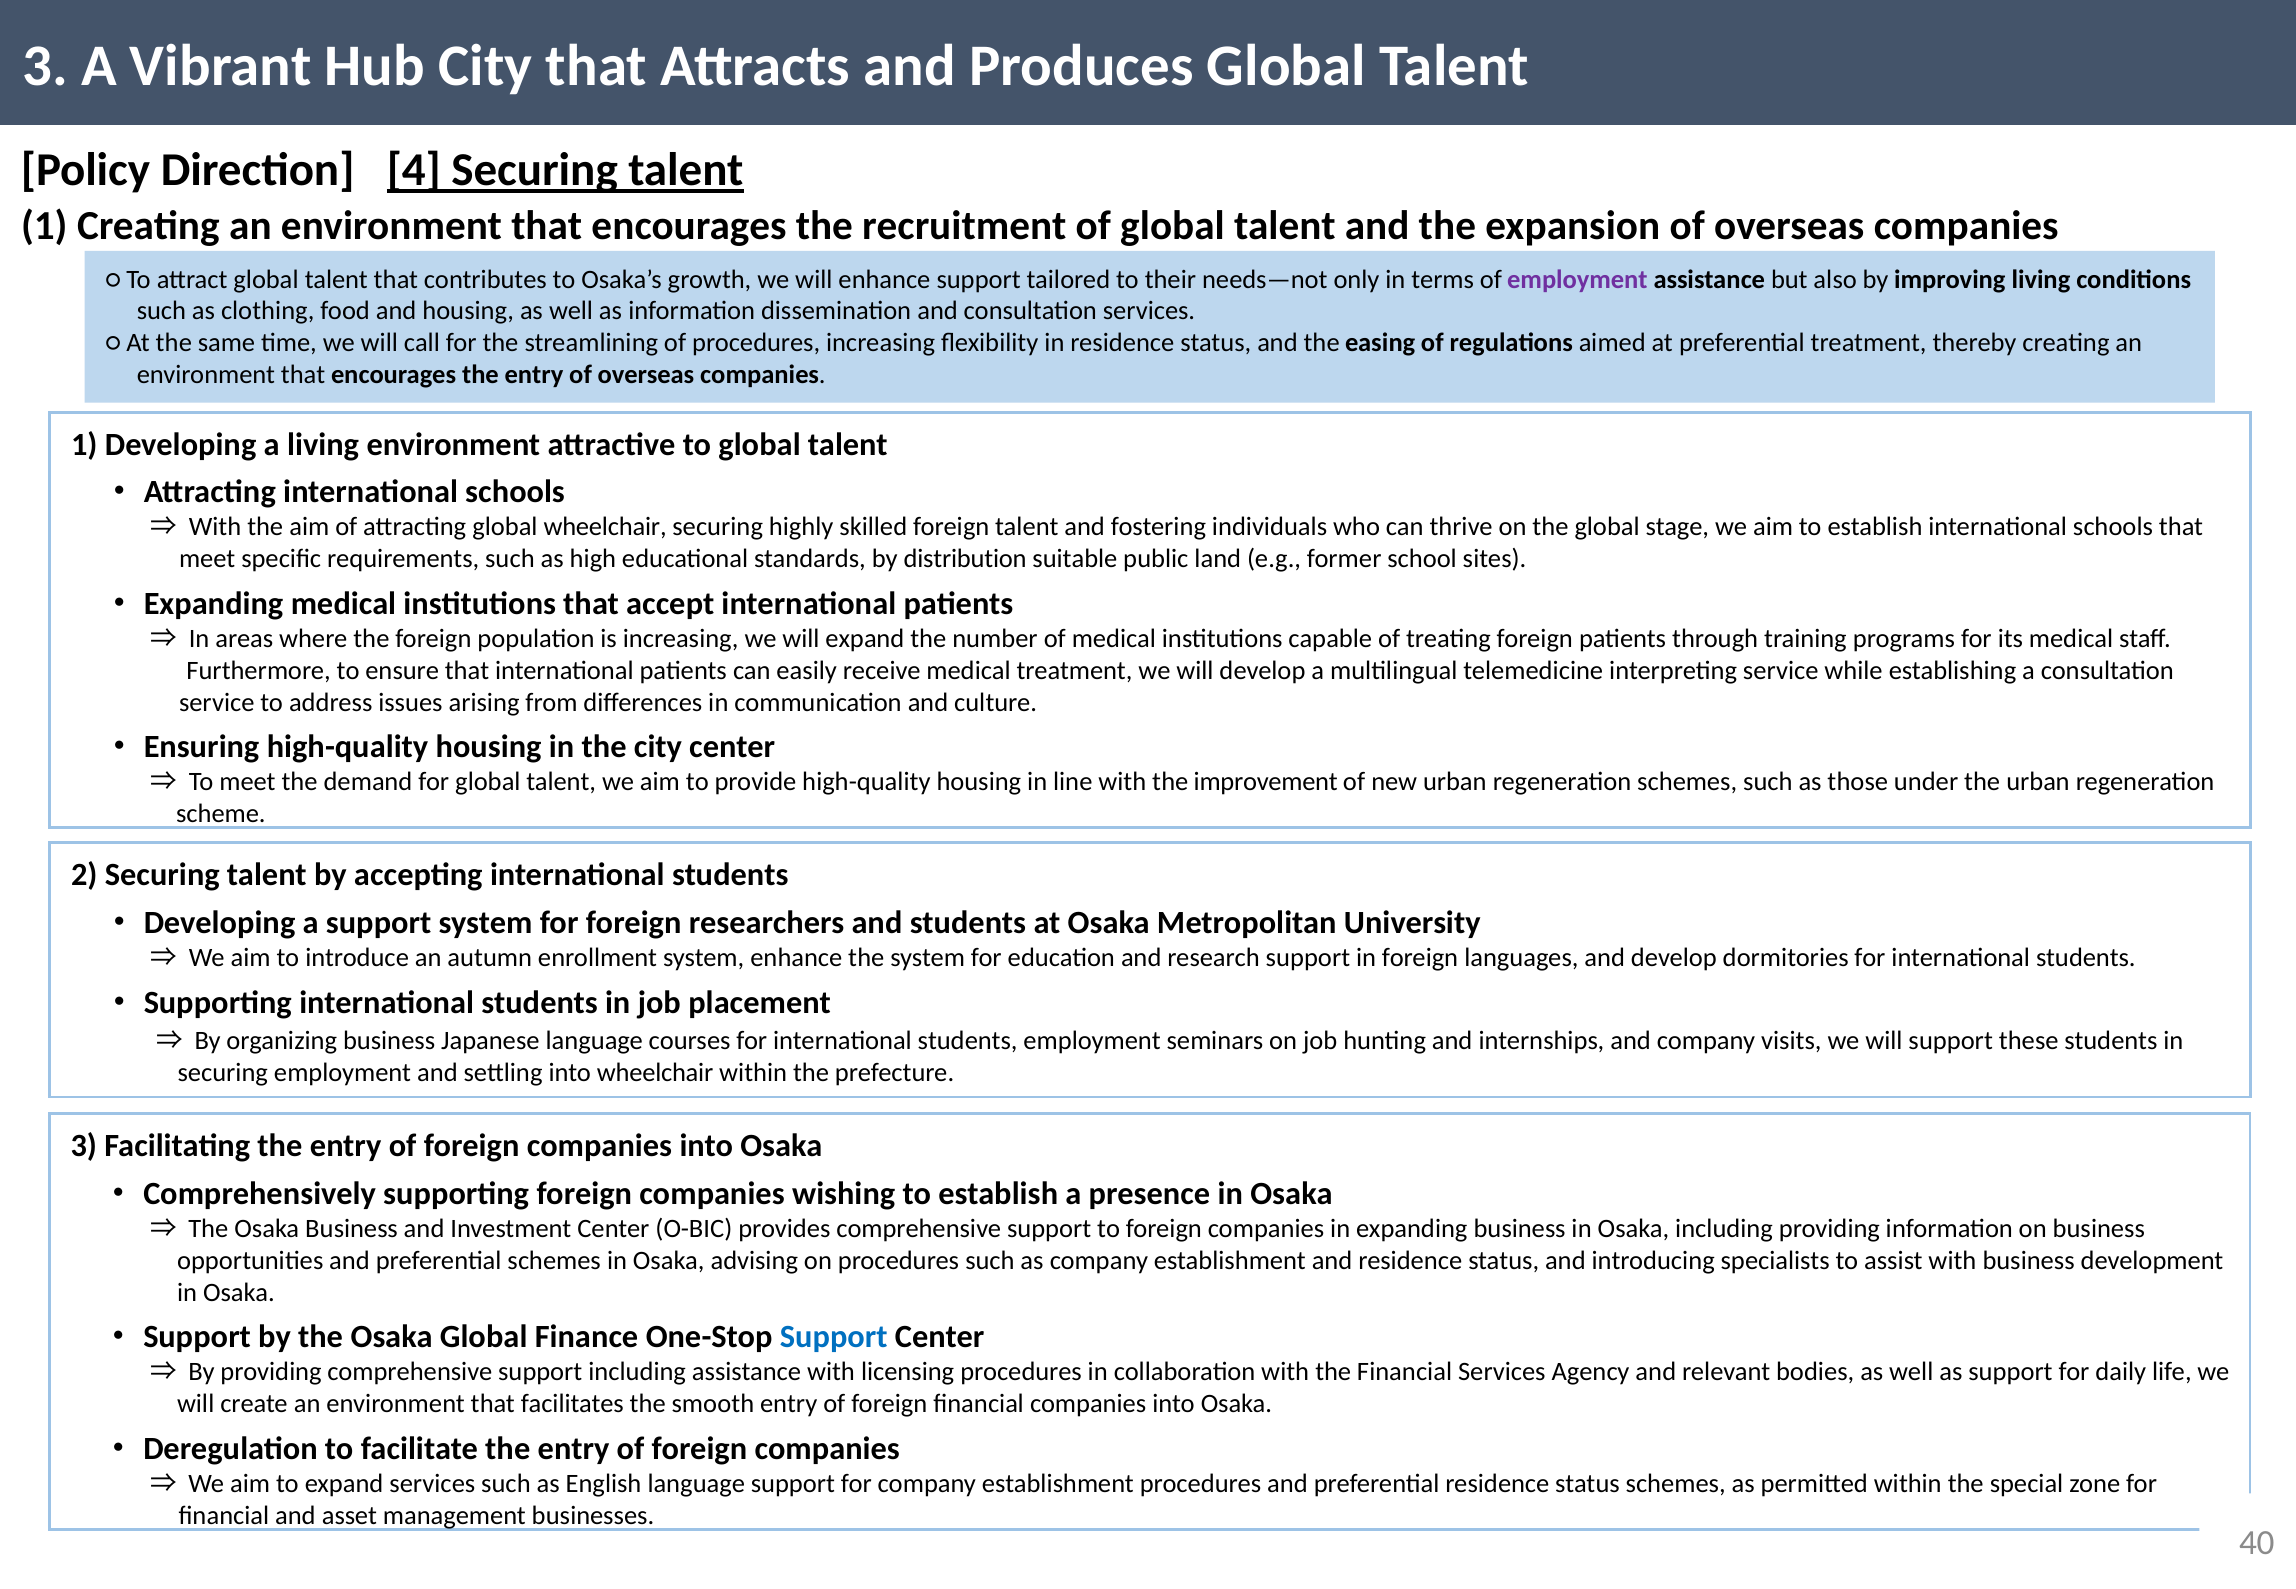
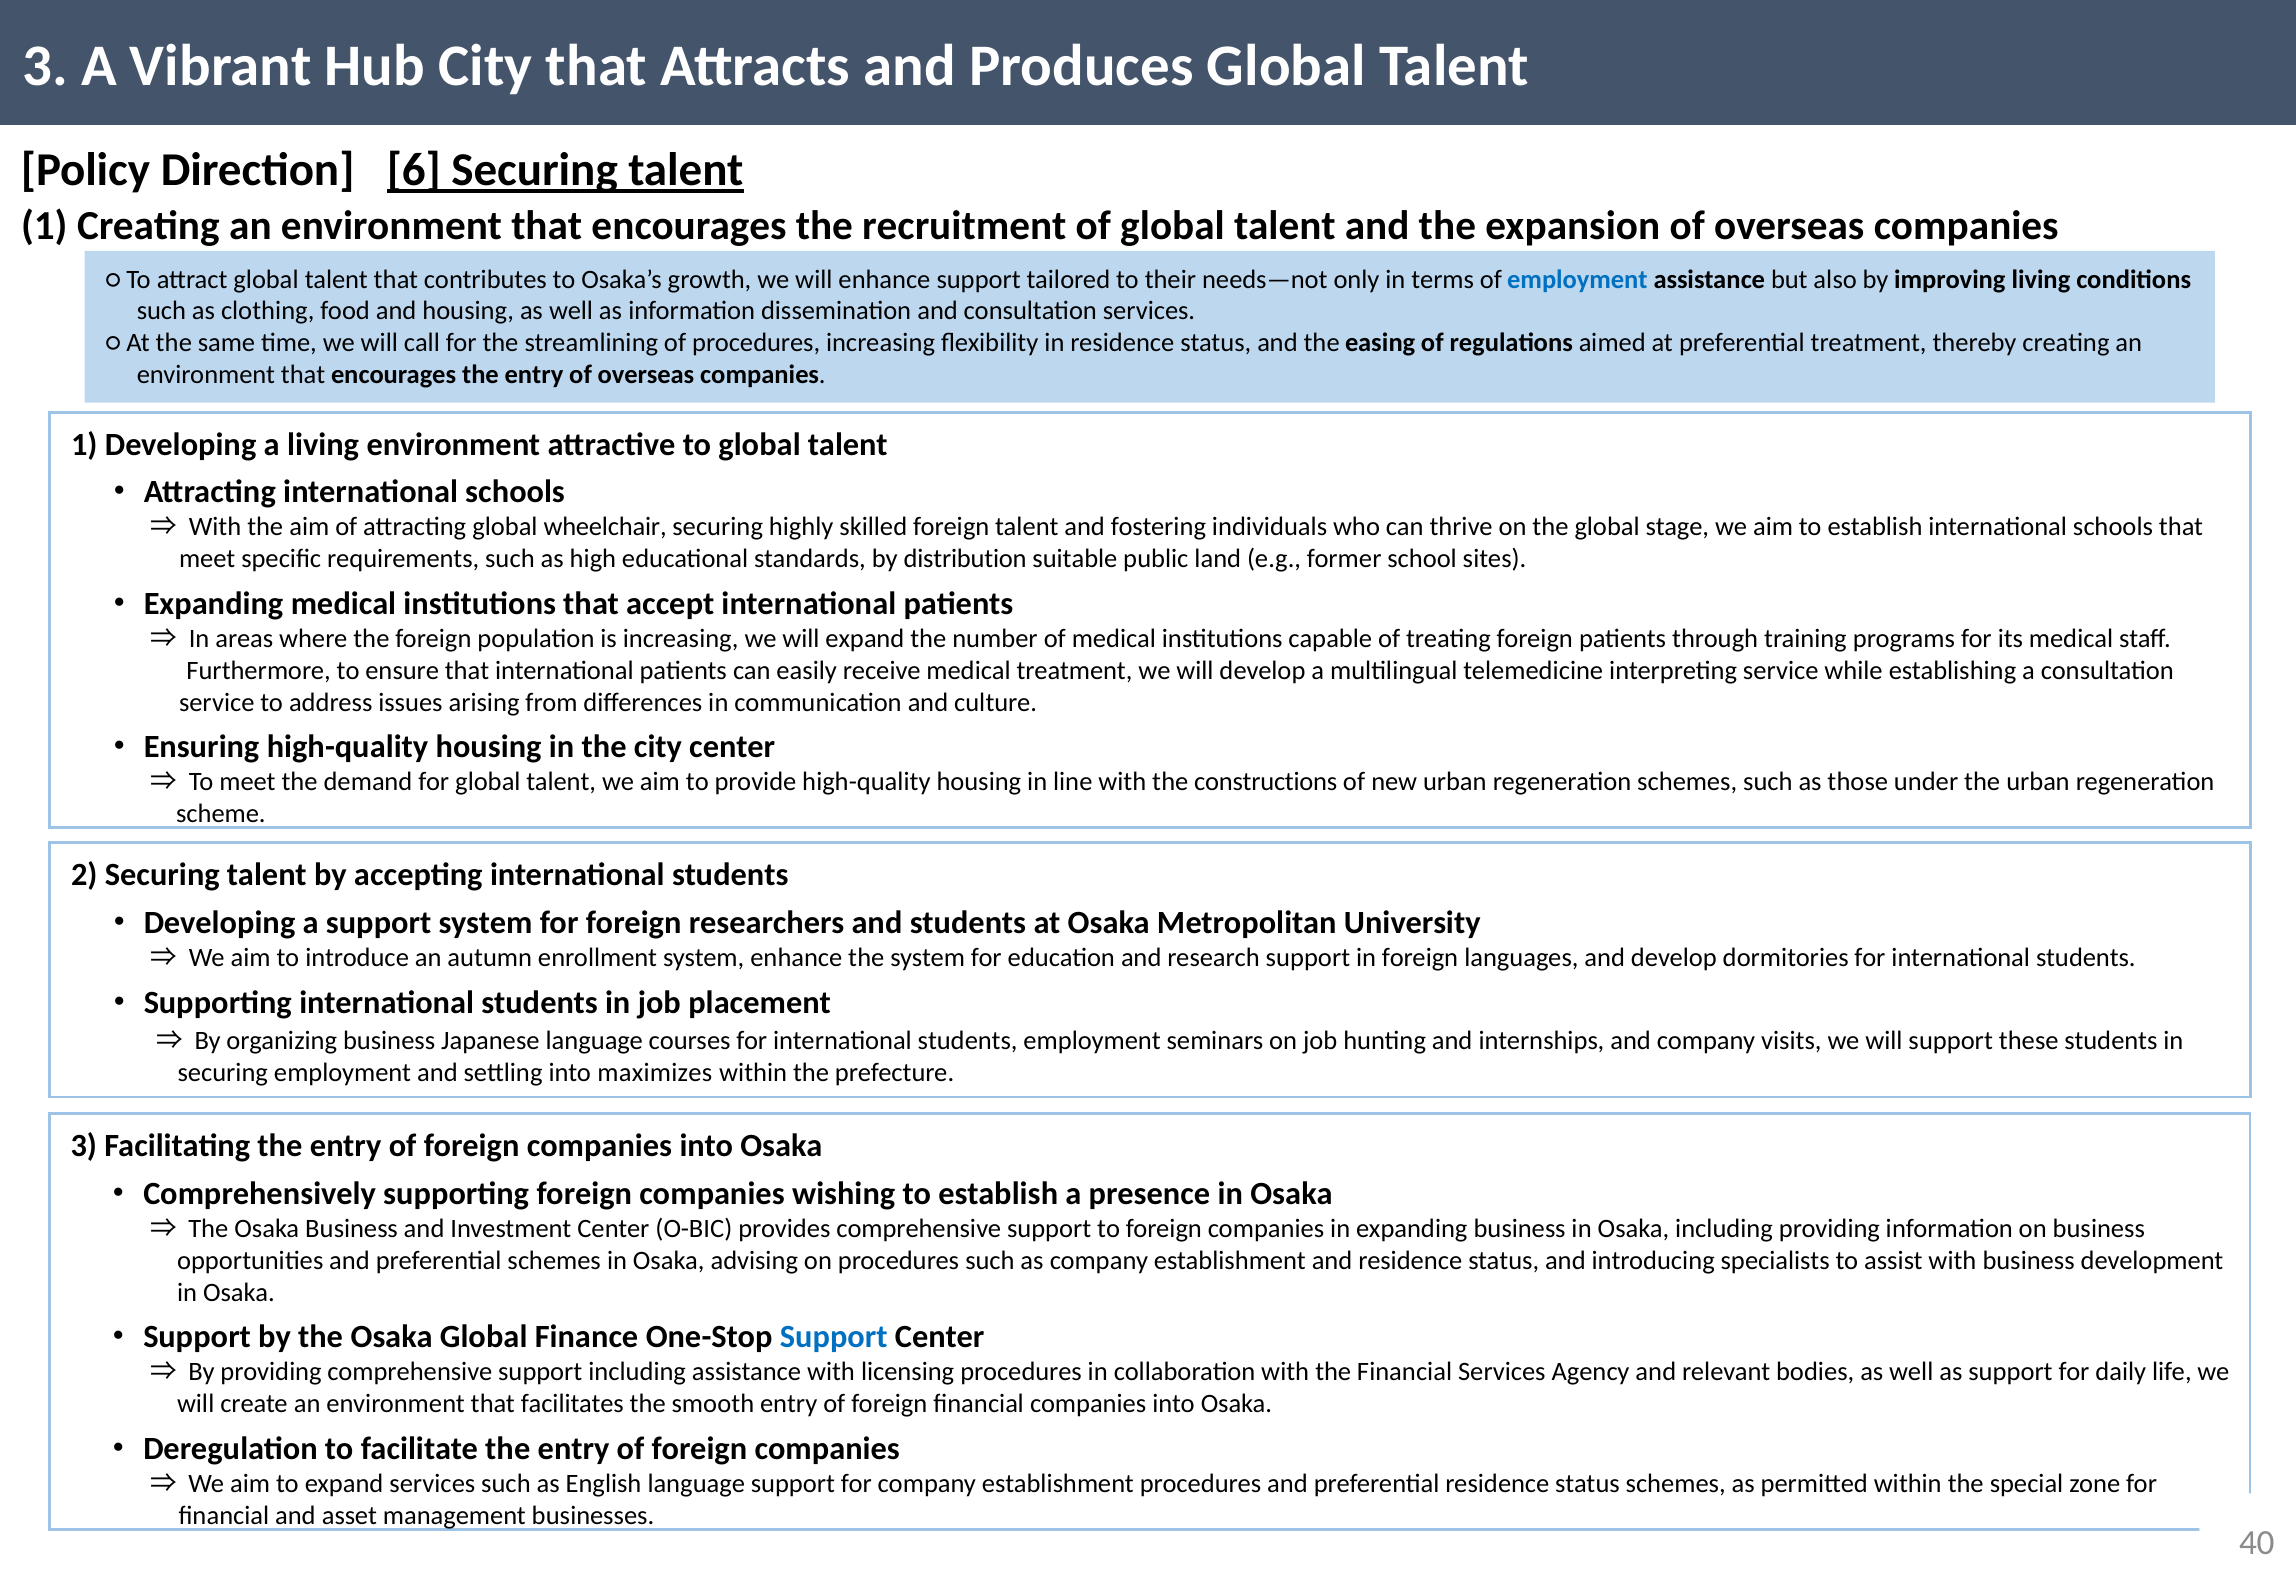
4: 4 -> 6 (414, 170)
employment colour: purple -> blue (1577, 279)
improvement: improvement -> constructions (1266, 782)
into wheelchair: wheelchair -> maximizes (655, 1073)
